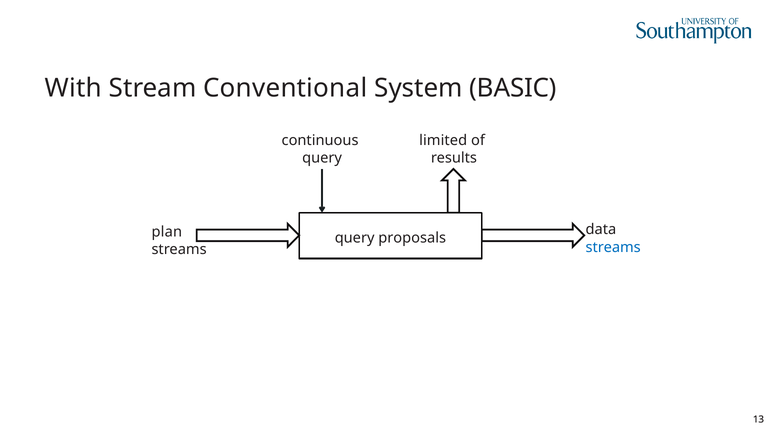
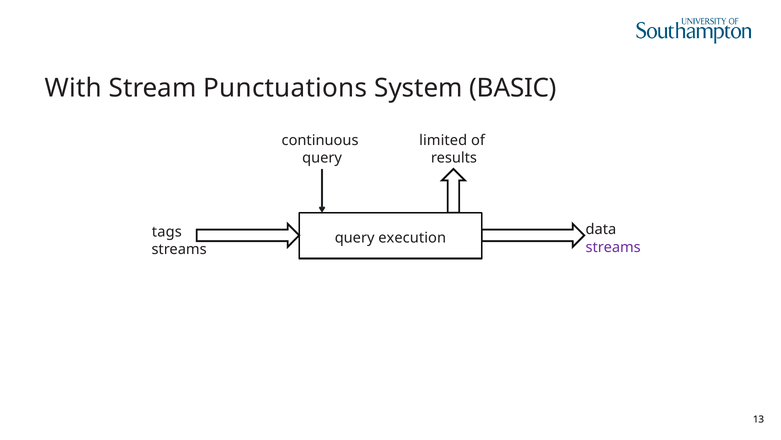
Conventional: Conventional -> Punctuations (285, 88)
plan: plan -> tags (167, 231)
proposals: proposals -> execution (412, 238)
streams colour: blue -> purple (613, 247)
